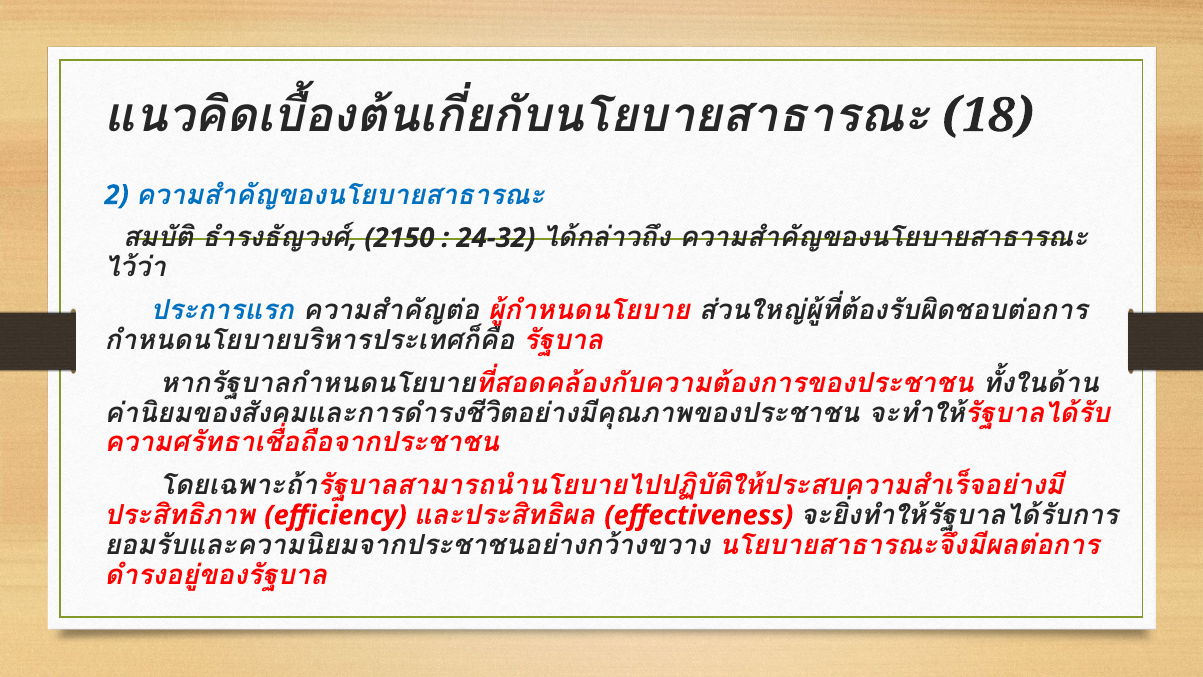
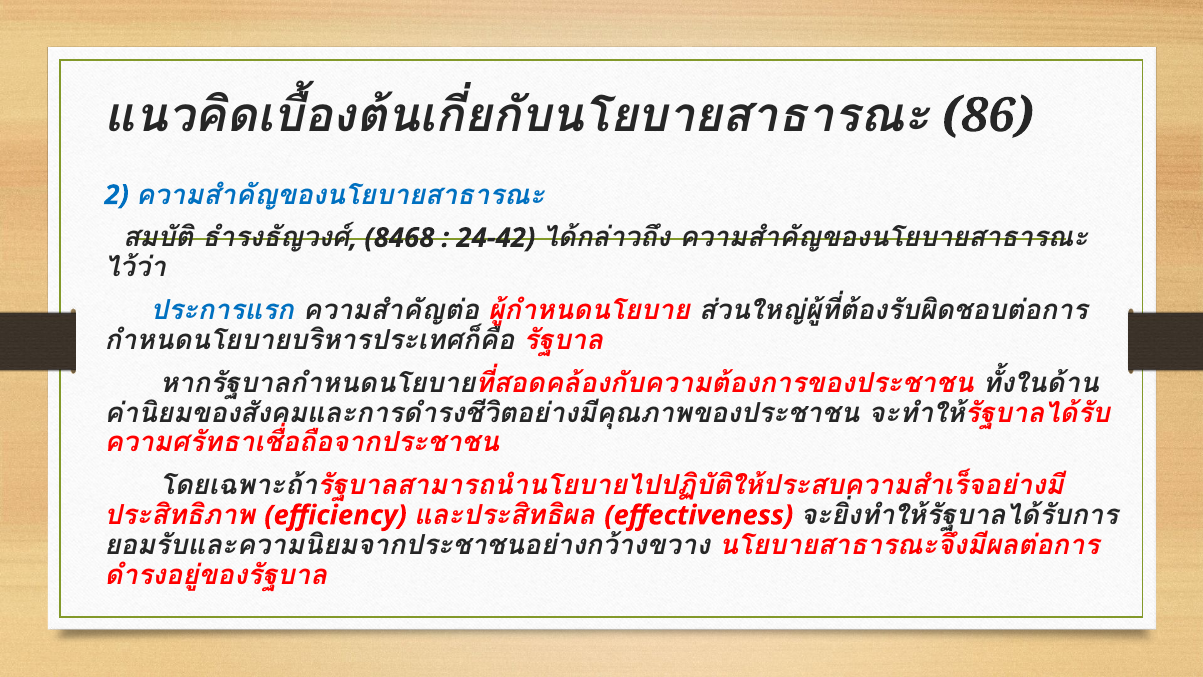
18: 18 -> 86 (988, 115)
2150: 2150 -> 8468 (399, 238)
24-32: 24-32 -> 24-42 (496, 238)
